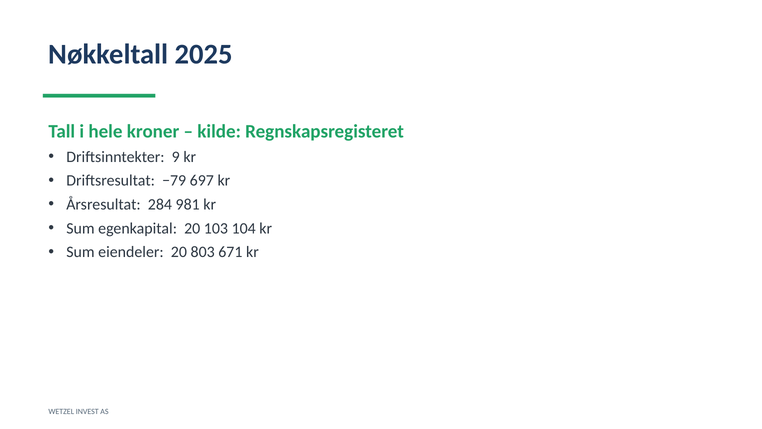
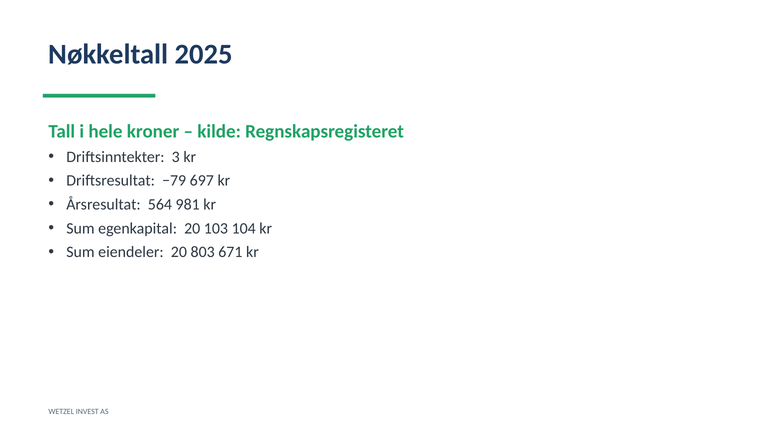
9: 9 -> 3 (176, 157)
284: 284 -> 564 (160, 204)
